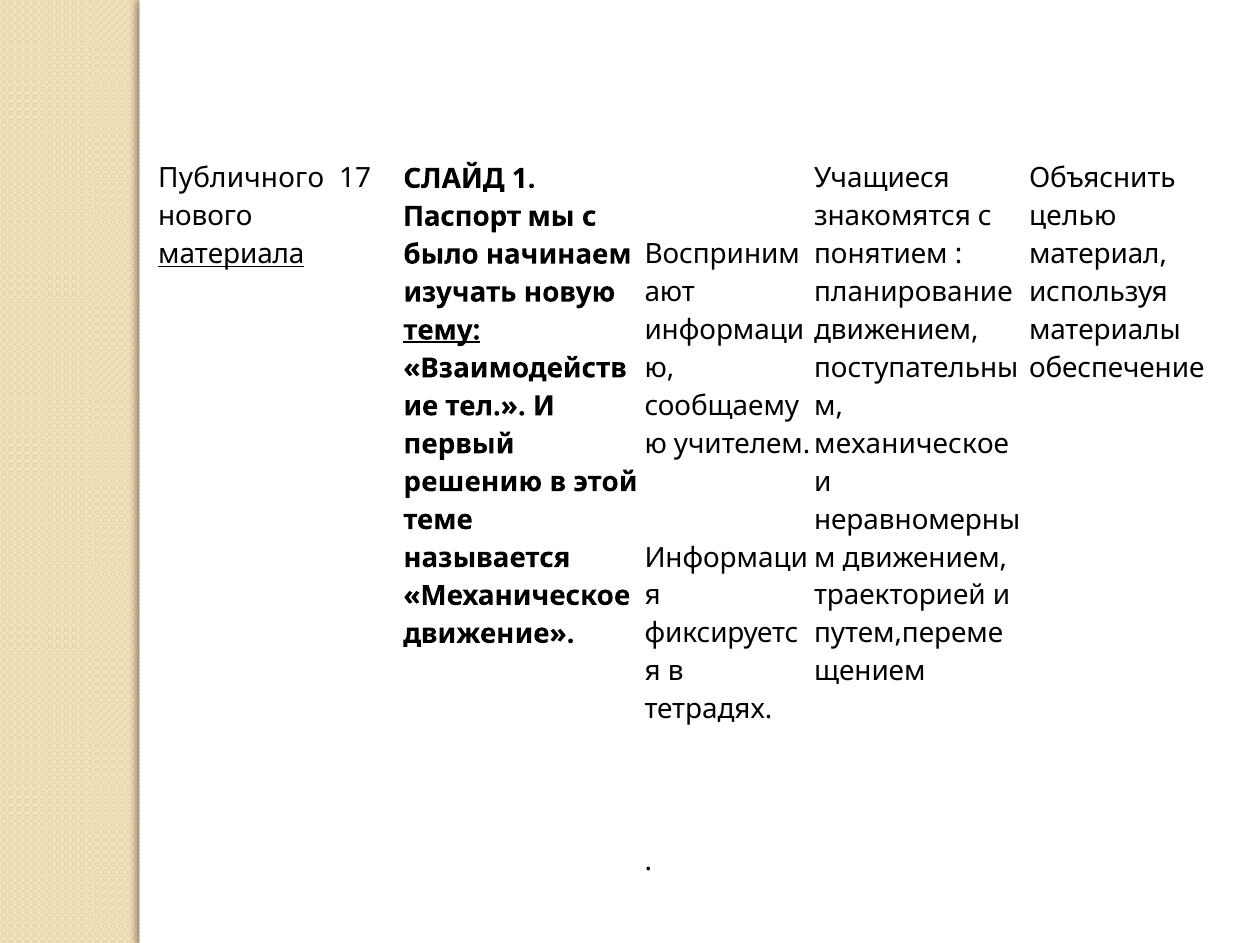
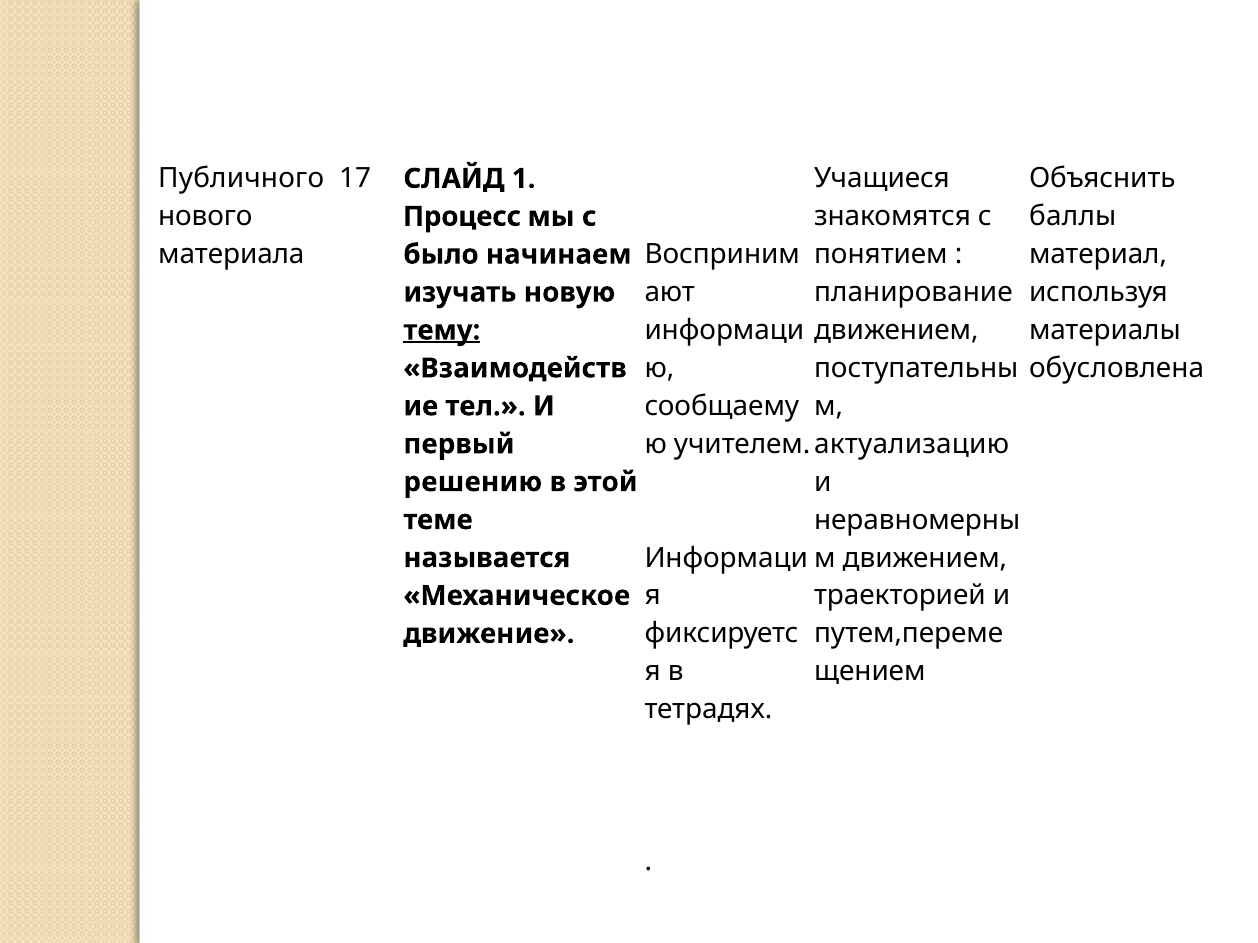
целью: целью -> баллы (1073, 217)
Паспорт: Паспорт -> Процесс (462, 217)
материала underline: present -> none (231, 255)
обеспечение: обеспечение -> обусловлена (1117, 368)
механическое: механическое -> актуализацию (912, 444)
